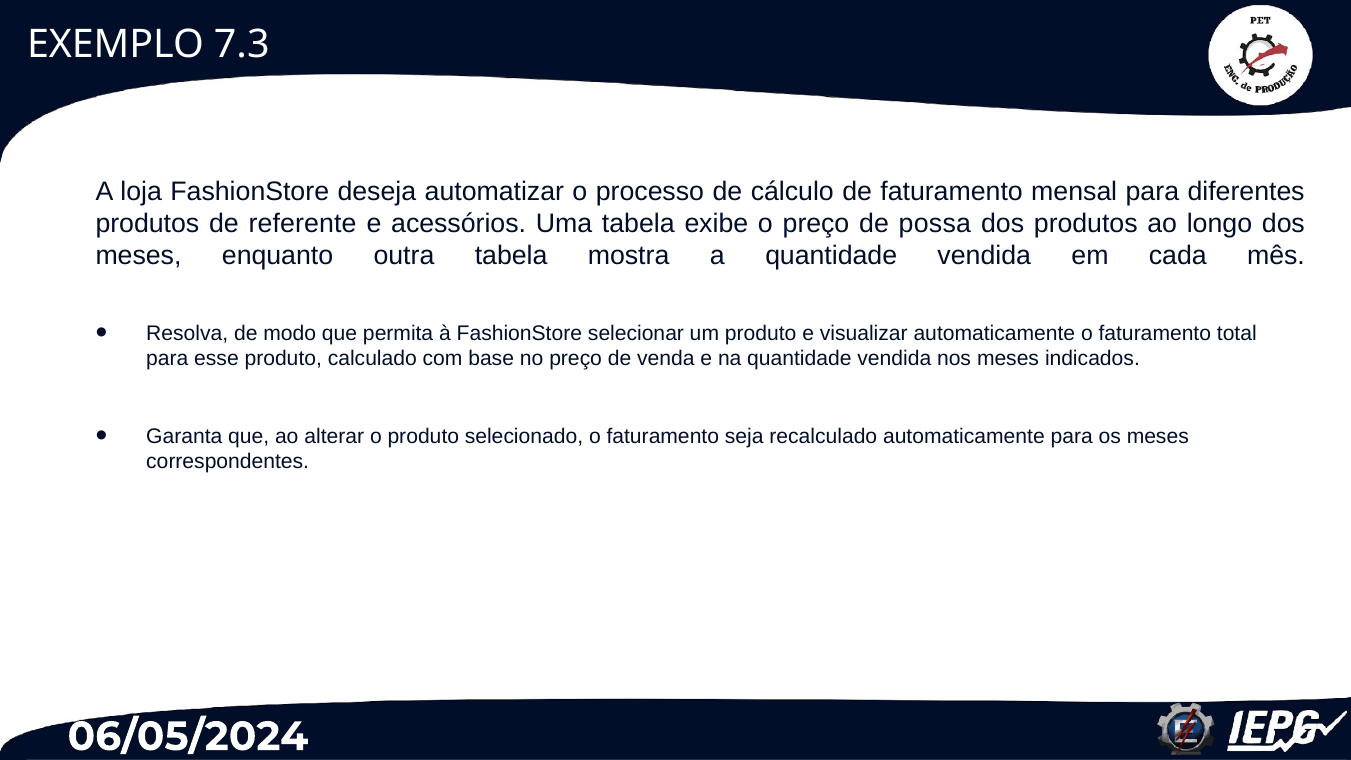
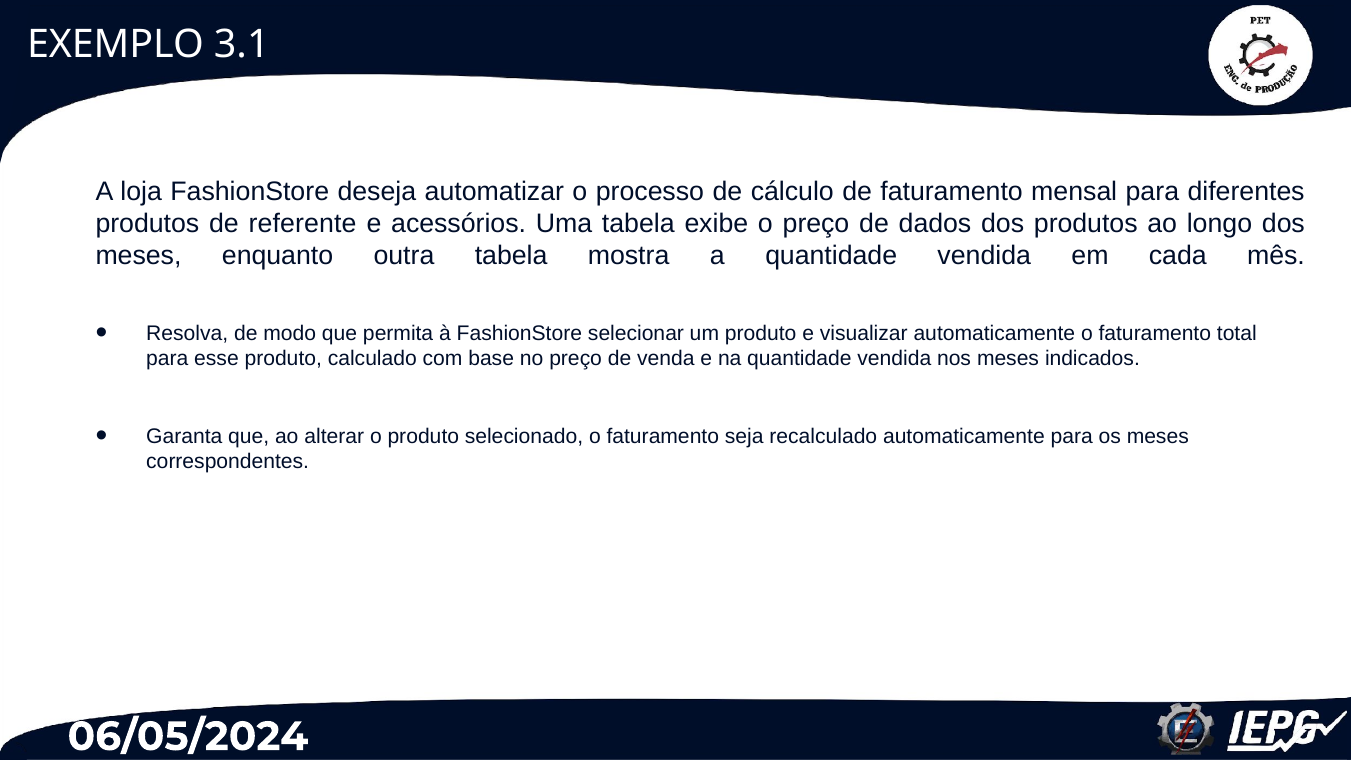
7.3: 7.3 -> 3.1 (242, 45)
possa: possa -> dados (935, 224)
